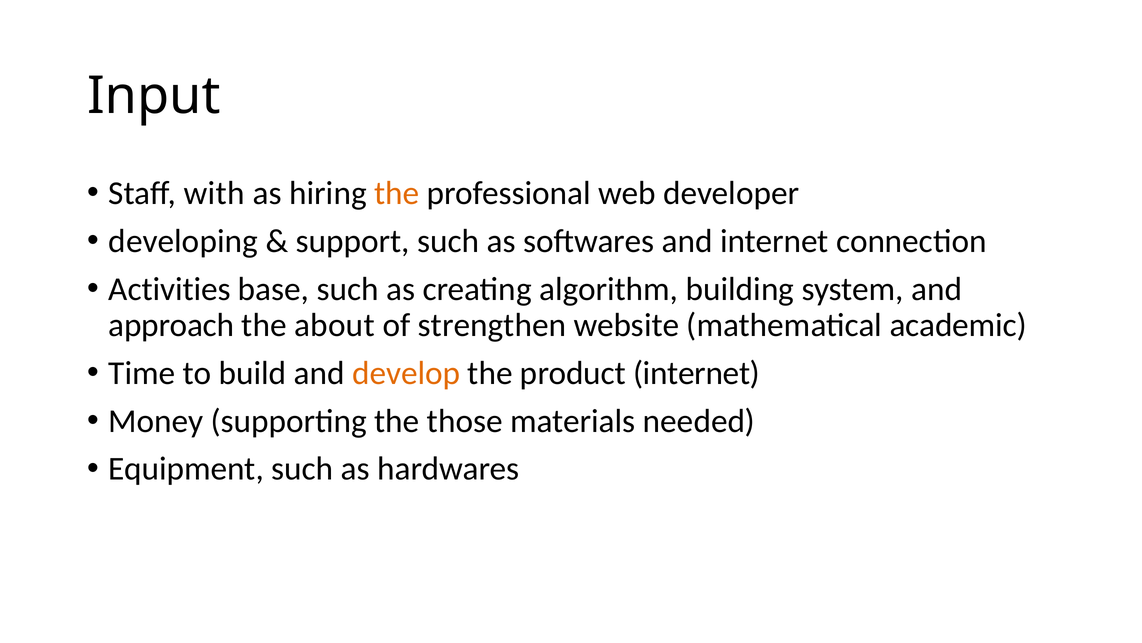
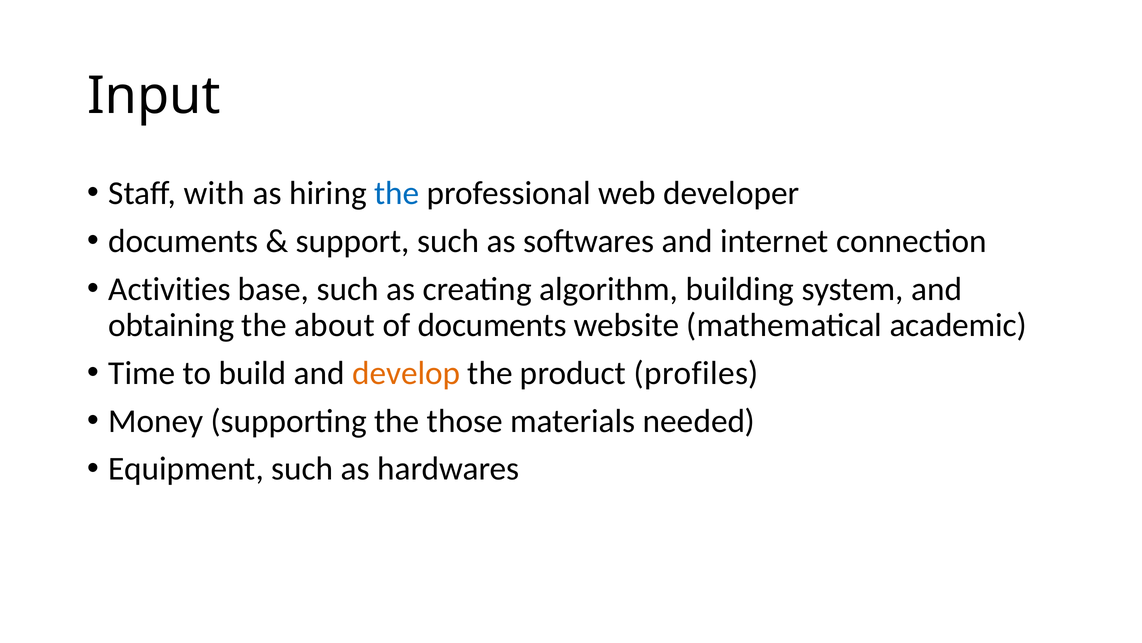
the colour: orange -> blue (397, 193)
developing: developing -> documents (183, 241)
approach: approach -> obtaining (171, 325)
of strengthen: strengthen -> documents (492, 325)
product internet: internet -> profiles (696, 373)
